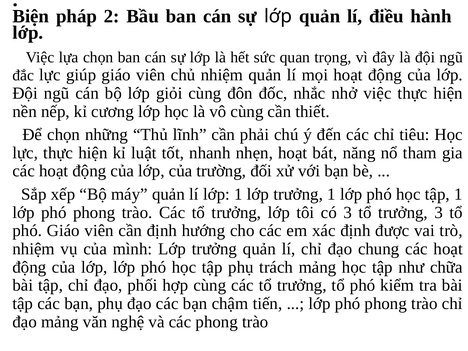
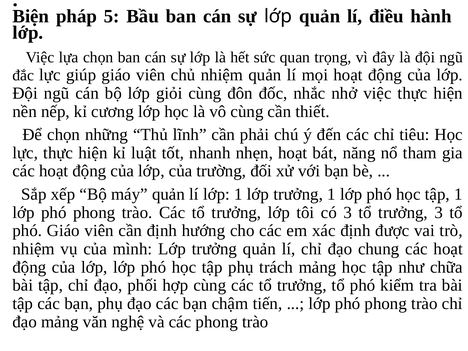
2: 2 -> 5 (112, 16)
